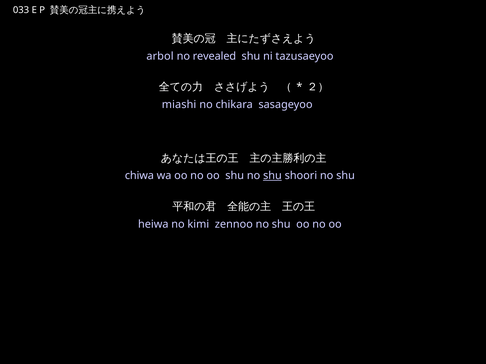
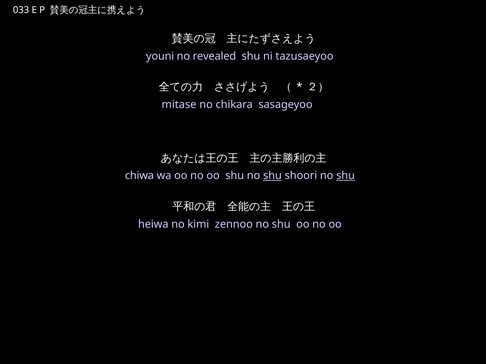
arbol: arbol -> youni (160, 56)
miashi: miashi -> mitase (179, 105)
shu underline: none -> present (346, 176)
